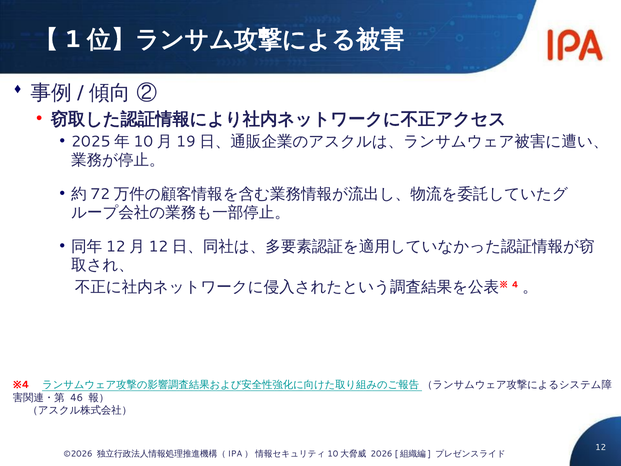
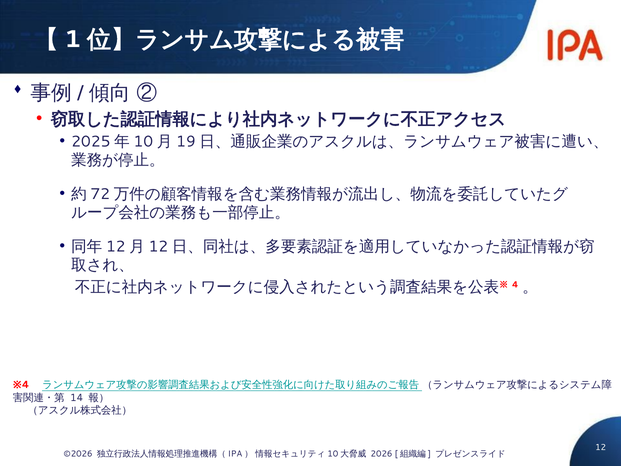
46: 46 -> 14 (77, 398)
